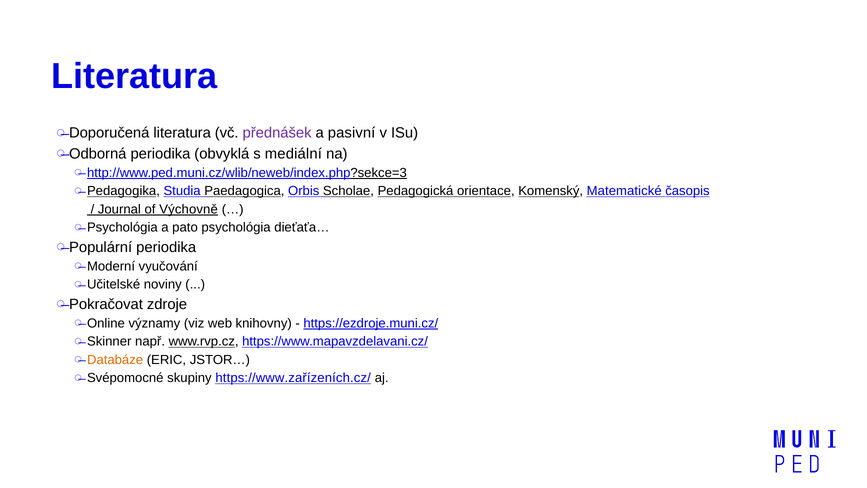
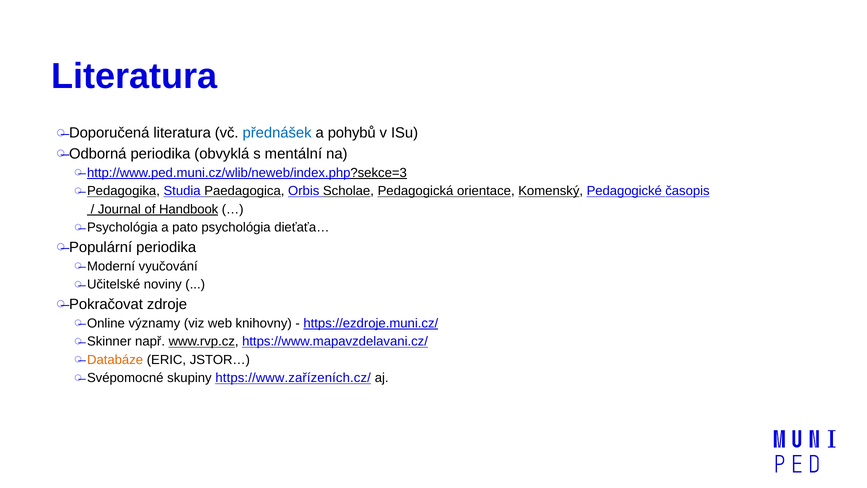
přednášek colour: purple -> blue (277, 133)
pasivní: pasivní -> pohybů (352, 133)
mediální: mediální -> mentální (293, 154)
Matematické: Matematické -> Pedagogické (624, 191)
Výchovně: Výchovně -> Handbook (189, 209)
